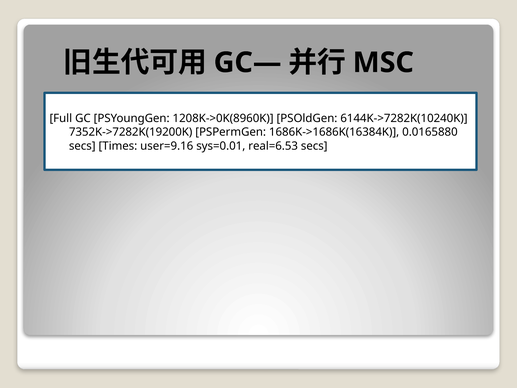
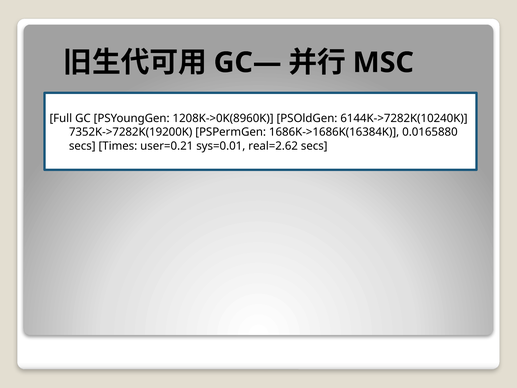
user=9.16: user=9.16 -> user=0.21 (167, 146)
real=6.53: real=6.53 -> real=2.62 (273, 146)
